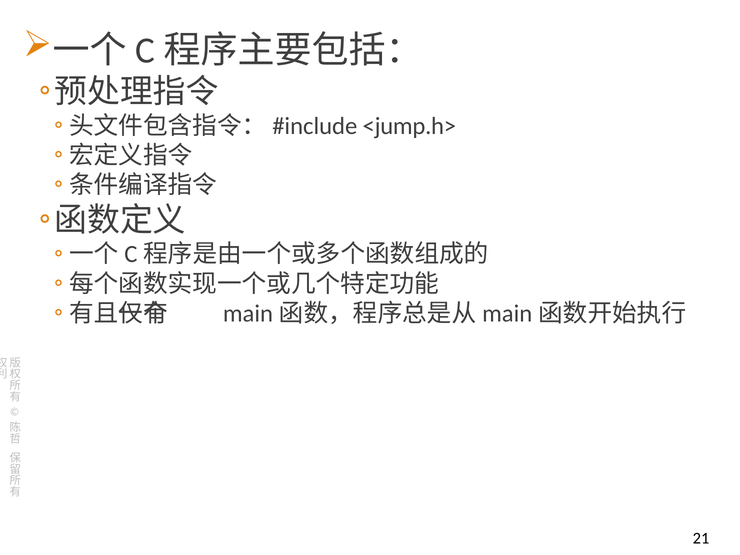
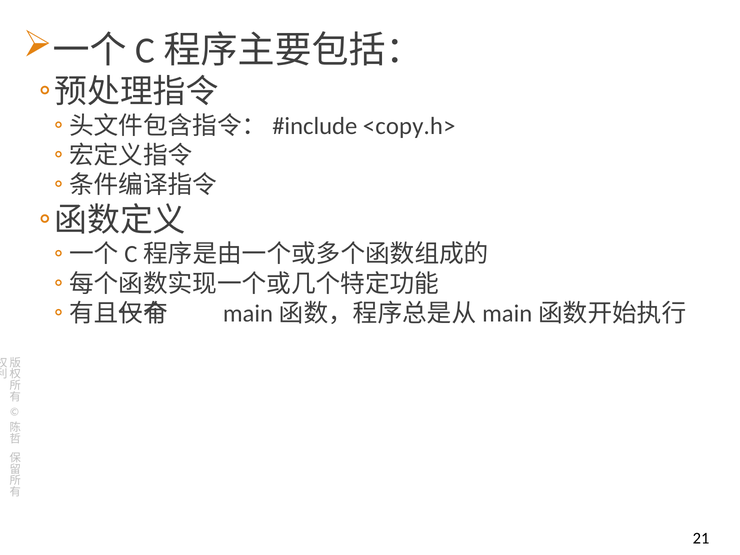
<jump.h>: <jump.h> -> <copy.h> (409, 126)
